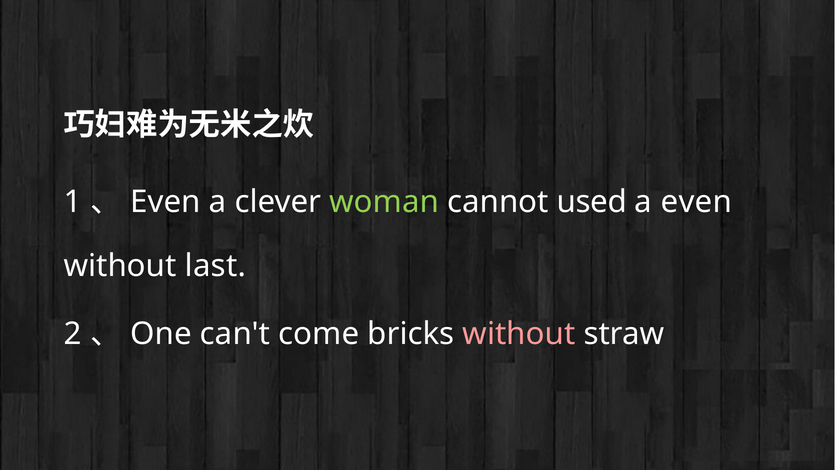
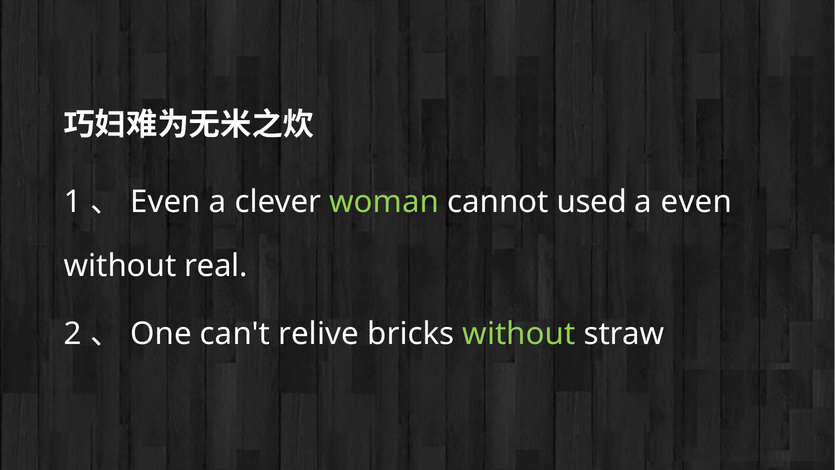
last: last -> real (216, 266)
come: come -> relive (319, 334)
without colour: pink -> light green (519, 334)
